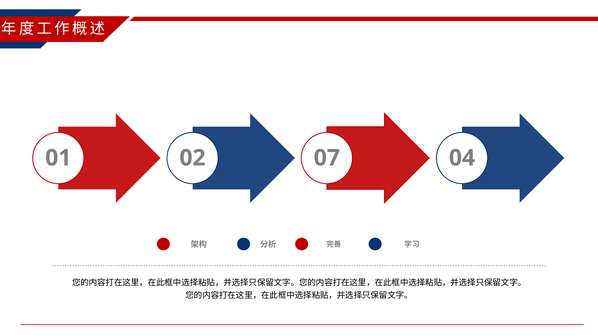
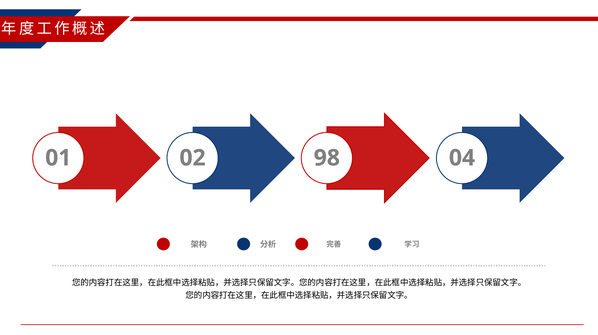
07: 07 -> 98 (327, 158)
